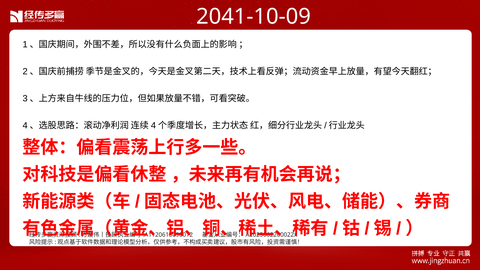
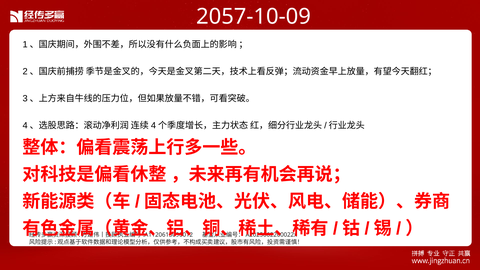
2041-10-09: 2041-10-09 -> 2057-10-09 (253, 16)
